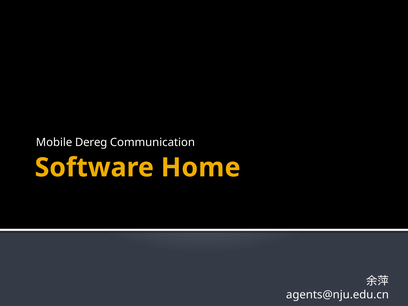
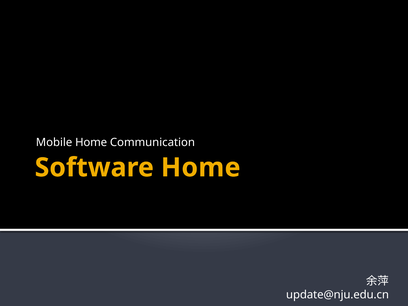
Mobile Dereg: Dereg -> Home (91, 142)
agents@nju.edu.cn: agents@nju.edu.cn -> update@nju.edu.cn (338, 295)
